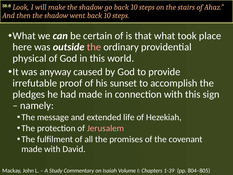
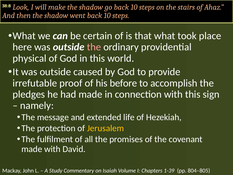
It was anyway: anyway -> outside (55, 72)
sunset: sunset -> before (123, 83)
Jerusalem colour: pink -> yellow (105, 128)
